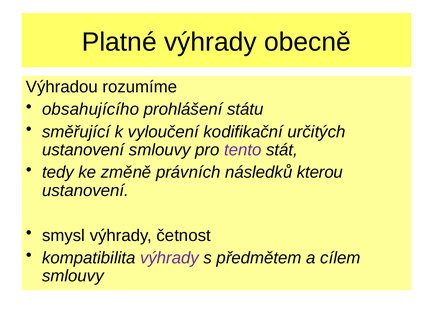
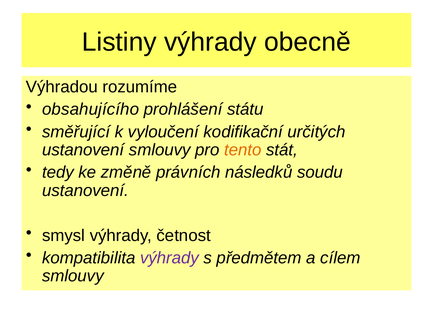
Platné: Platné -> Listiny (119, 42)
tento colour: purple -> orange (243, 150)
kterou: kterou -> soudu (320, 172)
